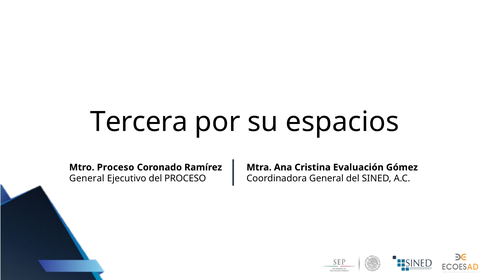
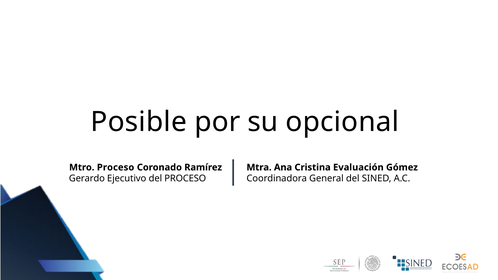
Tercera: Tercera -> Posible (139, 122)
espacios: espacios -> opcional (342, 122)
General: General -> Gerardo (87, 179)
